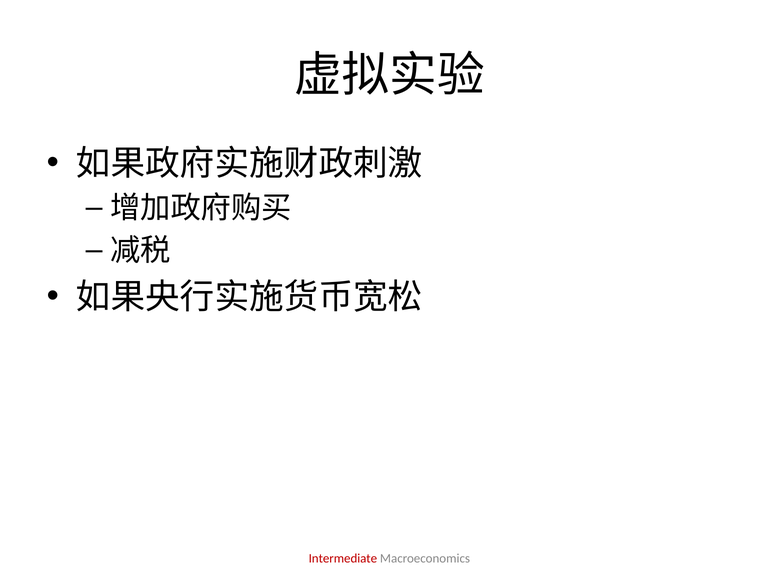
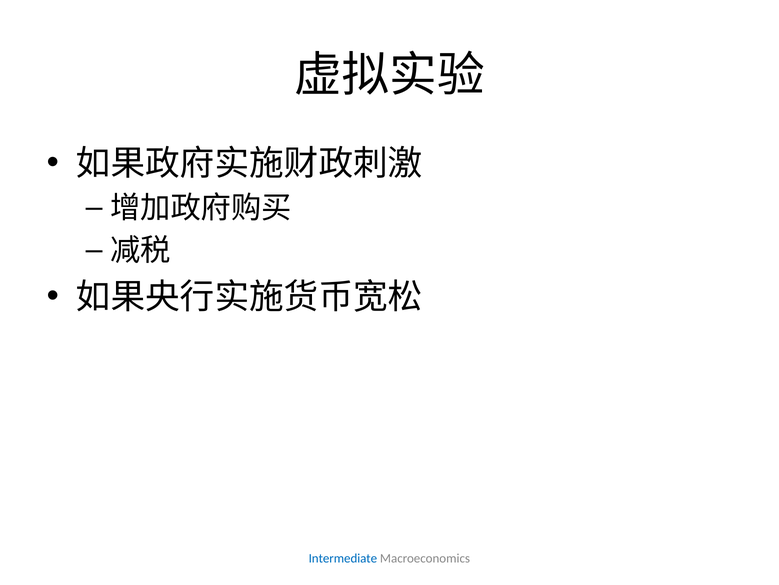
Intermediate colour: red -> blue (343, 558)
